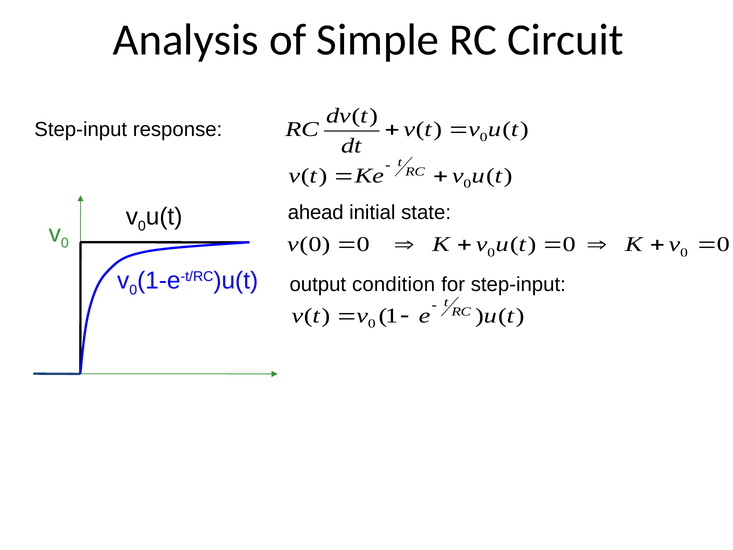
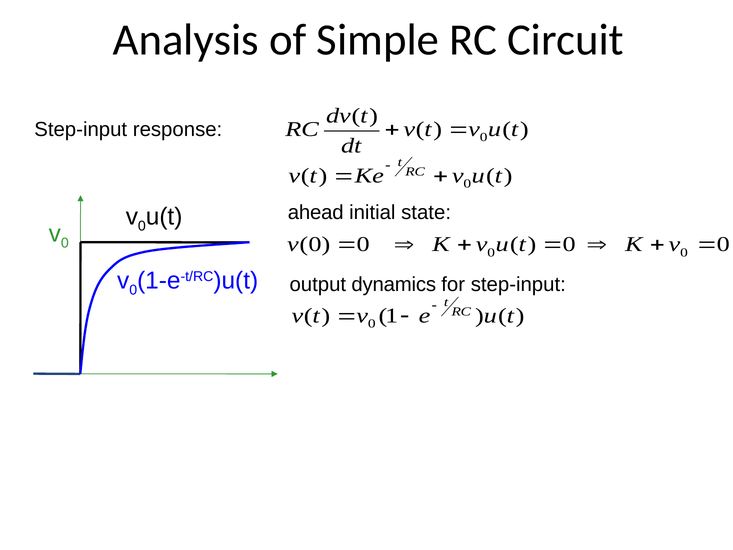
condition: condition -> dynamics (394, 284)
